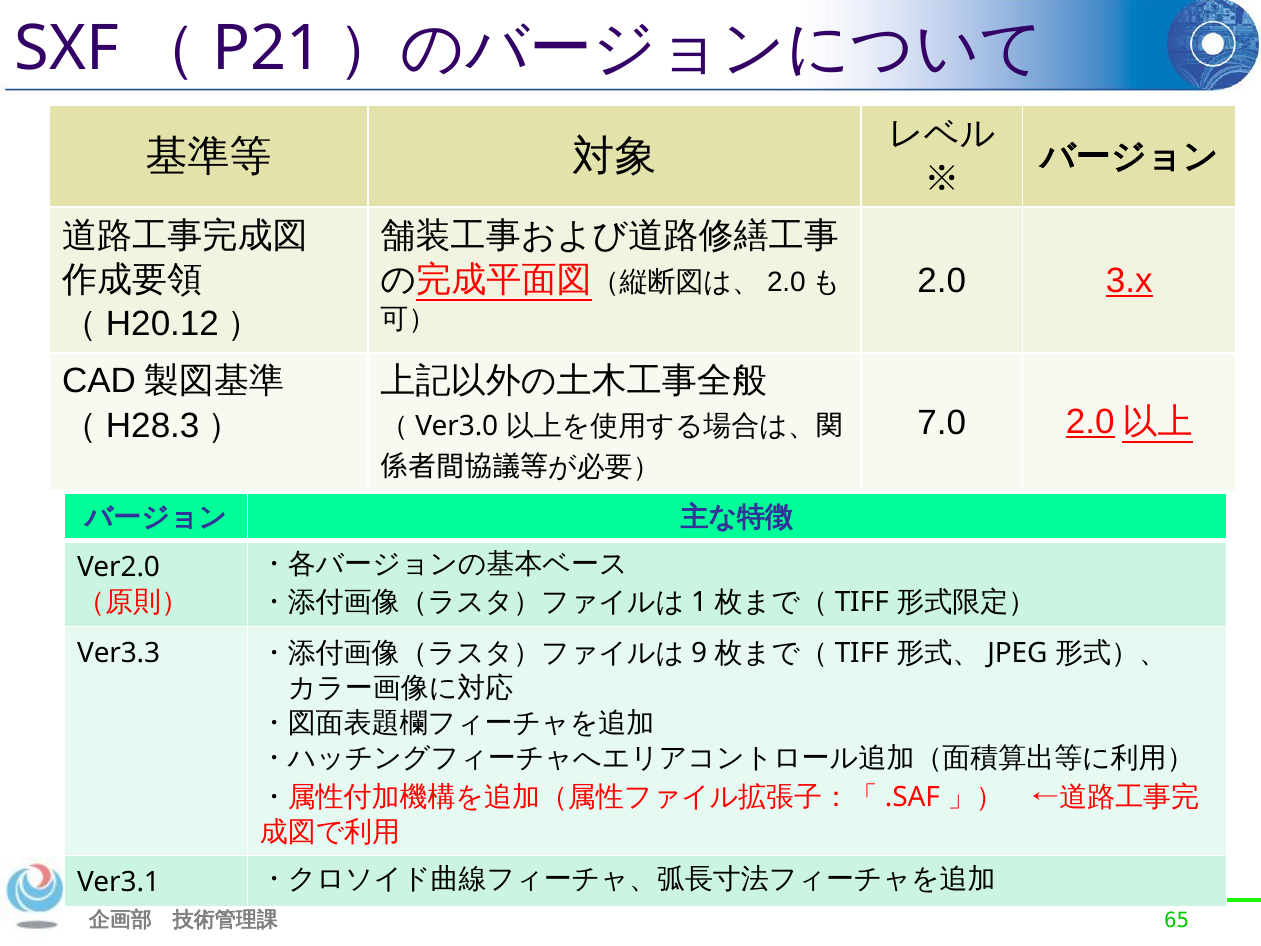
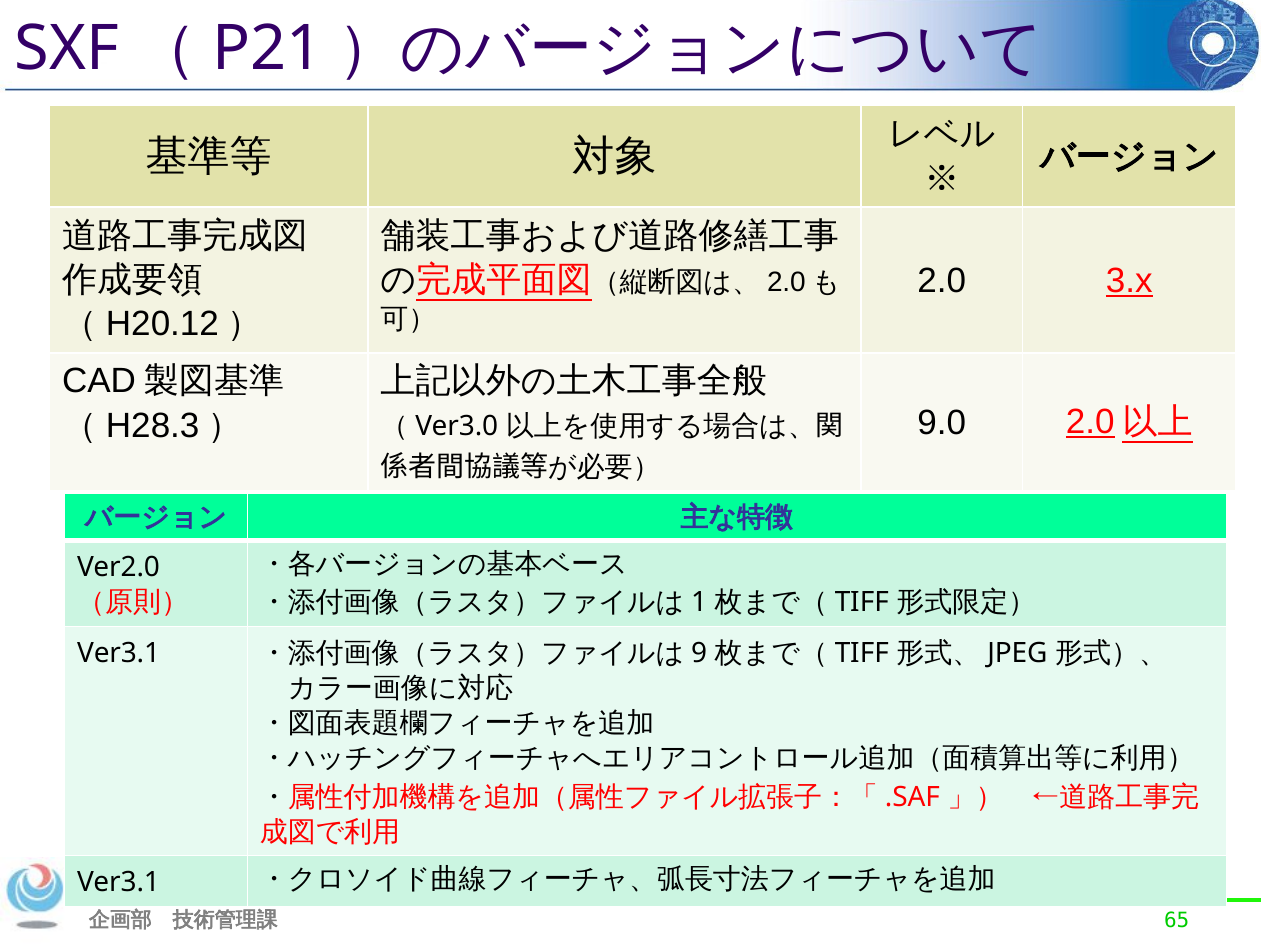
7.0: 7.0 -> 9.0 (942, 422)
Ver3.3: Ver3.3 -> Ver3.1 (119, 653)
